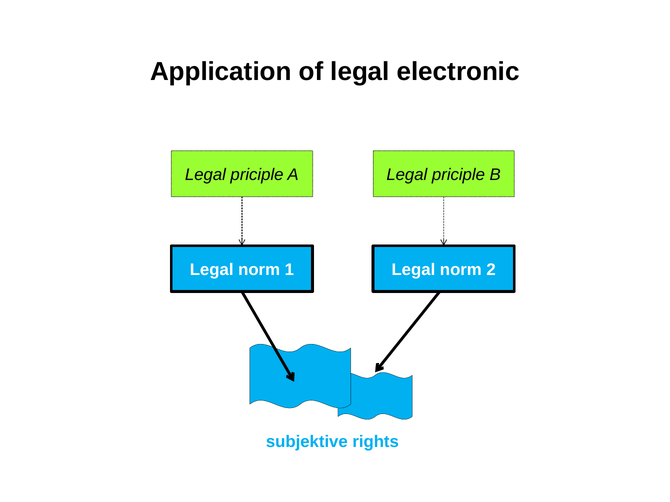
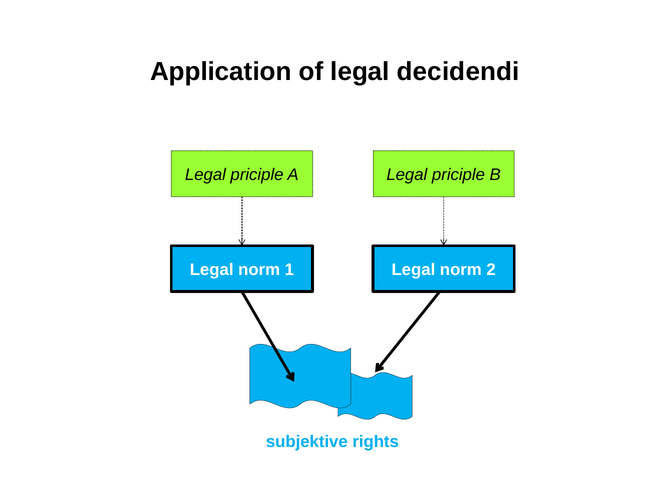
electronic: electronic -> decidendi (458, 71)
